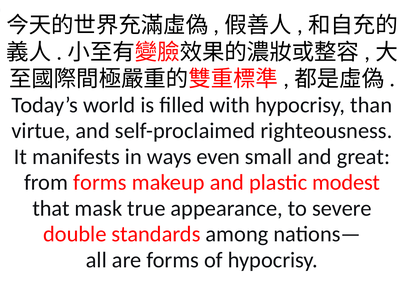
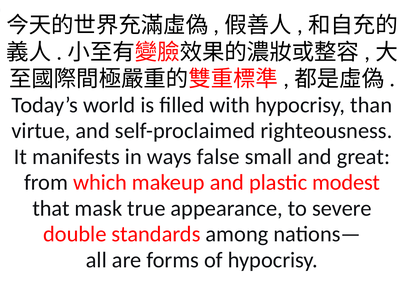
even: even -> false (218, 157)
from forms: forms -> which (100, 183)
